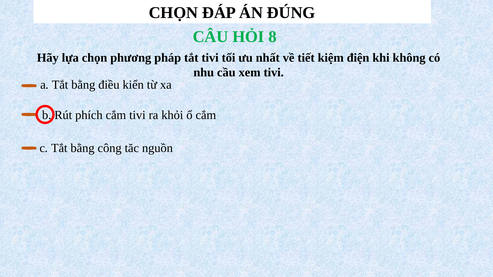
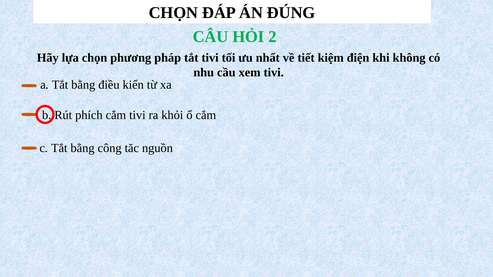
8: 8 -> 2 (273, 37)
